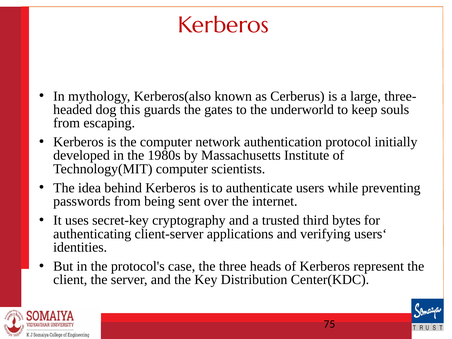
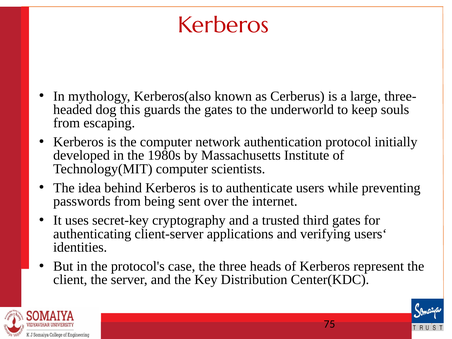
third bytes: bytes -> gates (346, 220)
